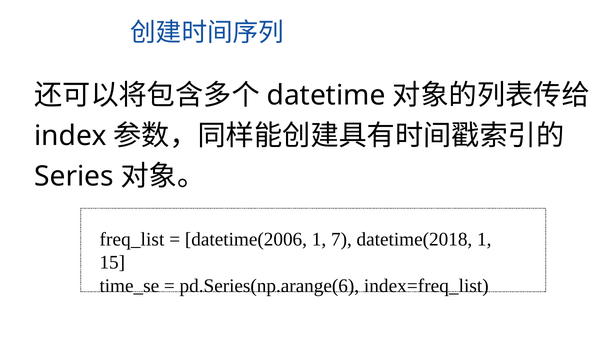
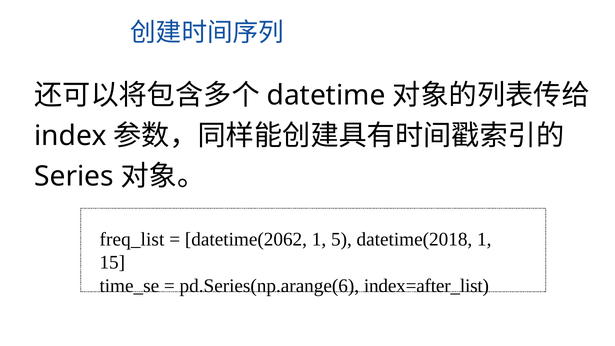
datetime(2006: datetime(2006 -> datetime(2062 (246, 240)
7: 7 -> 5 (341, 240)
index=freq_list: index=freq_list -> index=after_list (426, 286)
